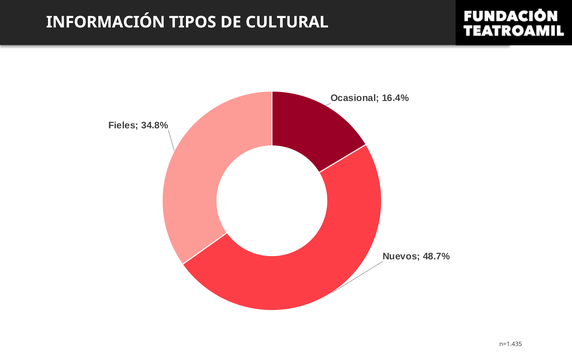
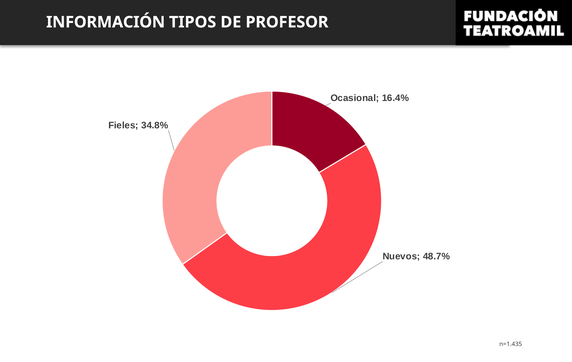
CULTURAL: CULTURAL -> PROFESOR (287, 22)
